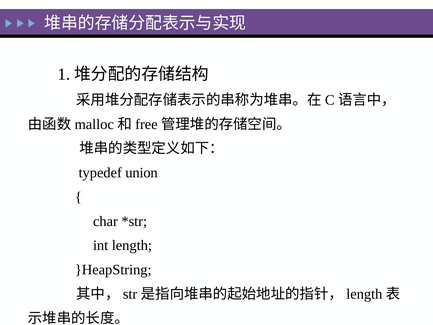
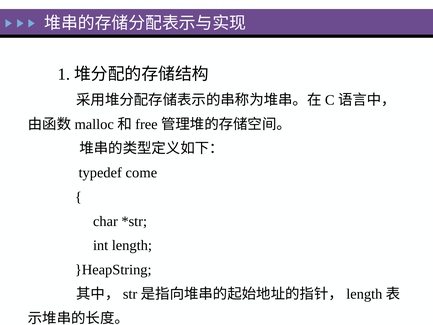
union: union -> come (141, 173)
